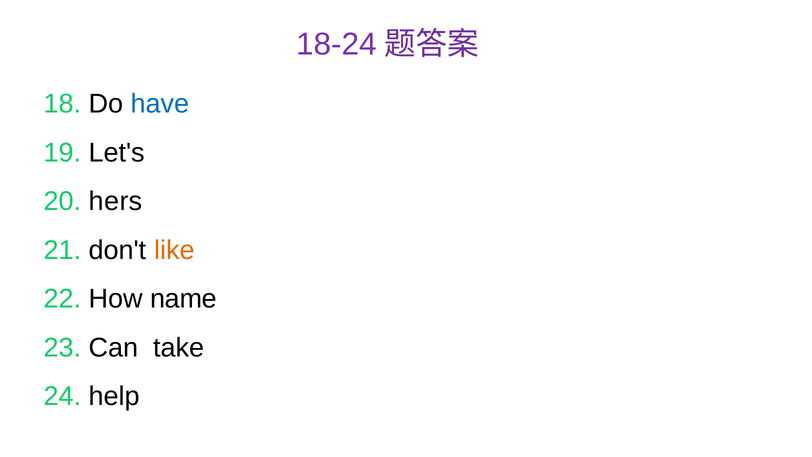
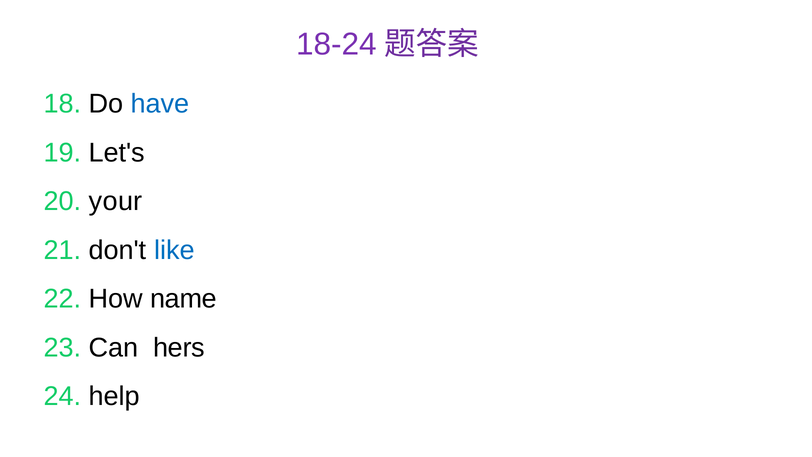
hers: hers -> your (116, 201)
like colour: orange -> blue (174, 250)
take: take -> hers (179, 347)
